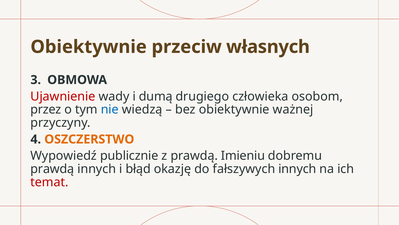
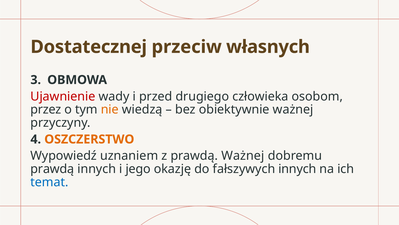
Obiektywnie: Obiektywnie -> Dostatecznej (89, 47)
dumą: dumą -> przed (156, 96)
nie colour: blue -> orange (110, 109)
publicznie: publicznie -> uznaniem (129, 155)
prawdą Imieniu: Imieniu -> Ważnej (243, 155)
błąd: błąd -> jego (138, 169)
temat colour: red -> blue (49, 182)
